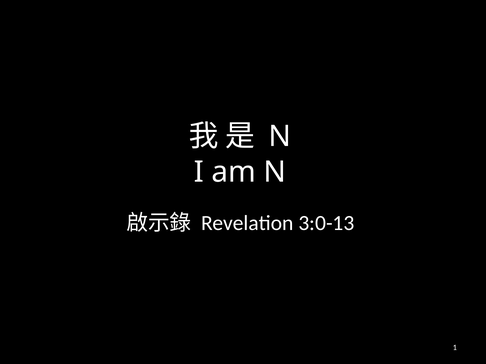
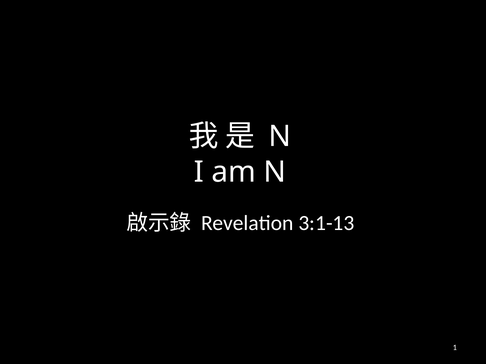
3:0-13: 3:0-13 -> 3:1-13 (326, 223)
